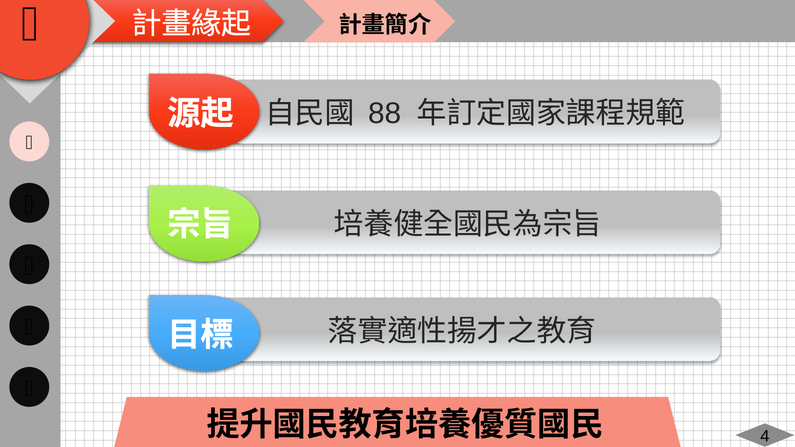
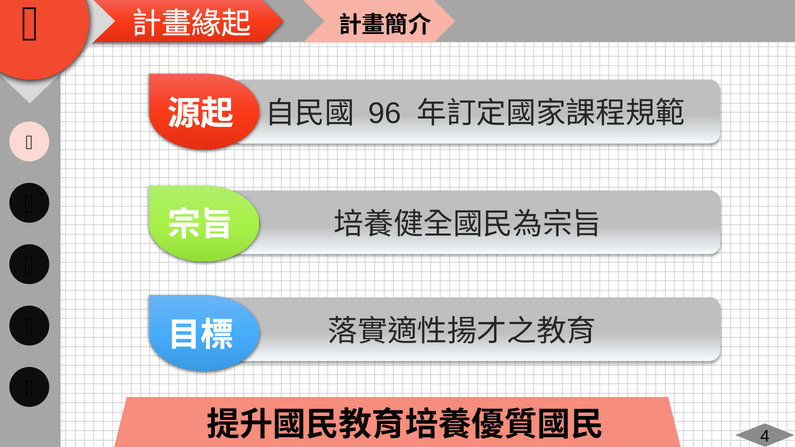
88: 88 -> 96 (385, 114)
